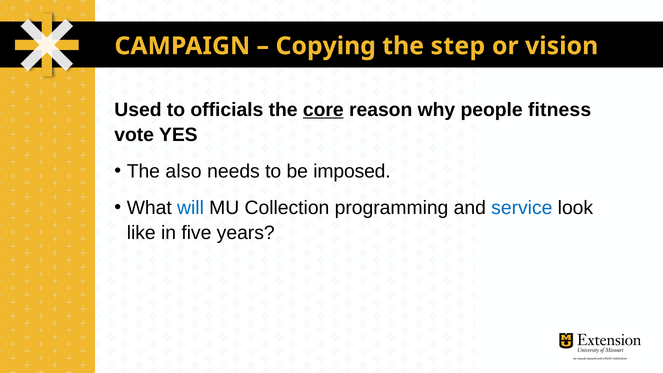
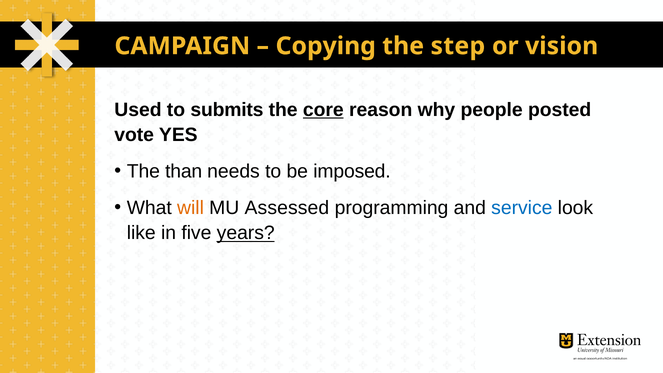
officials: officials -> submits (227, 110)
fitness: fitness -> posted (560, 110)
also: also -> than (184, 171)
will colour: blue -> orange (191, 208)
Collection: Collection -> Assessed (287, 208)
years underline: none -> present (246, 233)
